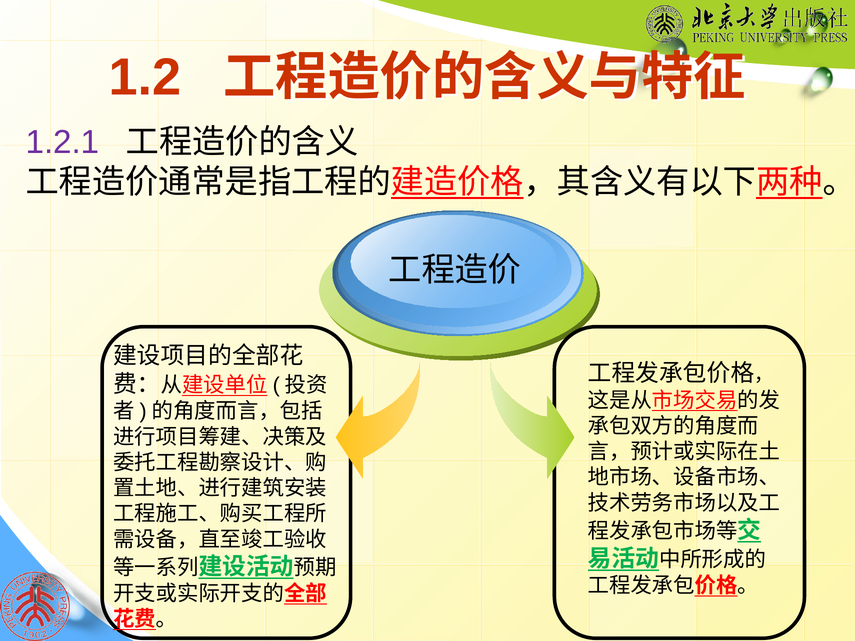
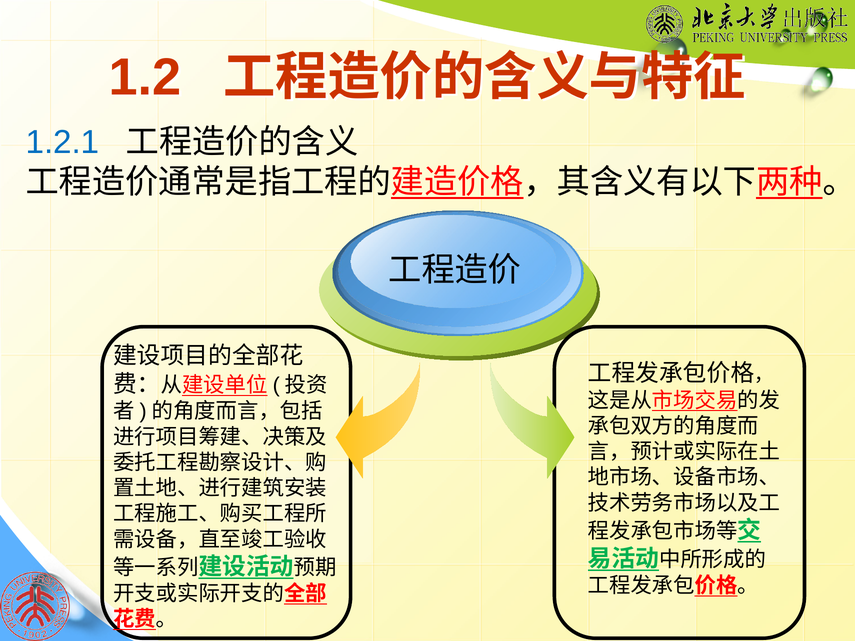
1.2.1 colour: purple -> blue (63, 142)
